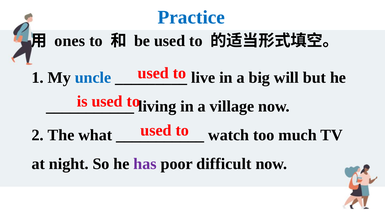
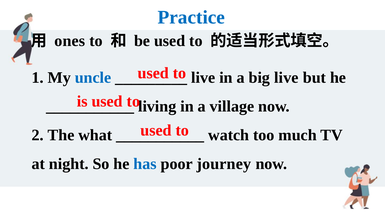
big will: will -> live (286, 78)
has colour: purple -> blue (145, 164)
difficult: difficult -> journey (224, 164)
